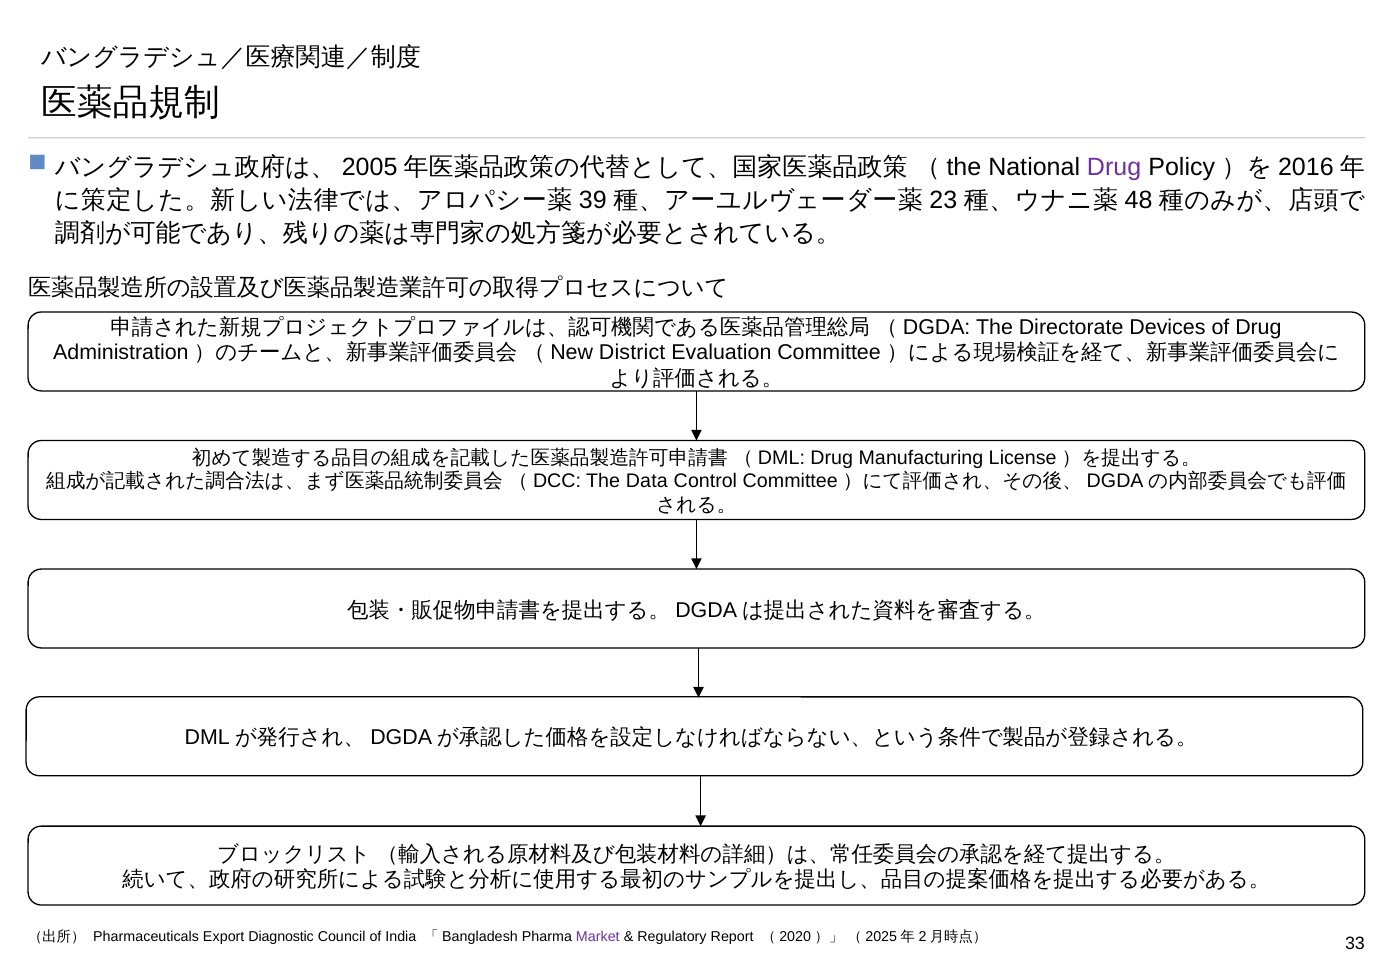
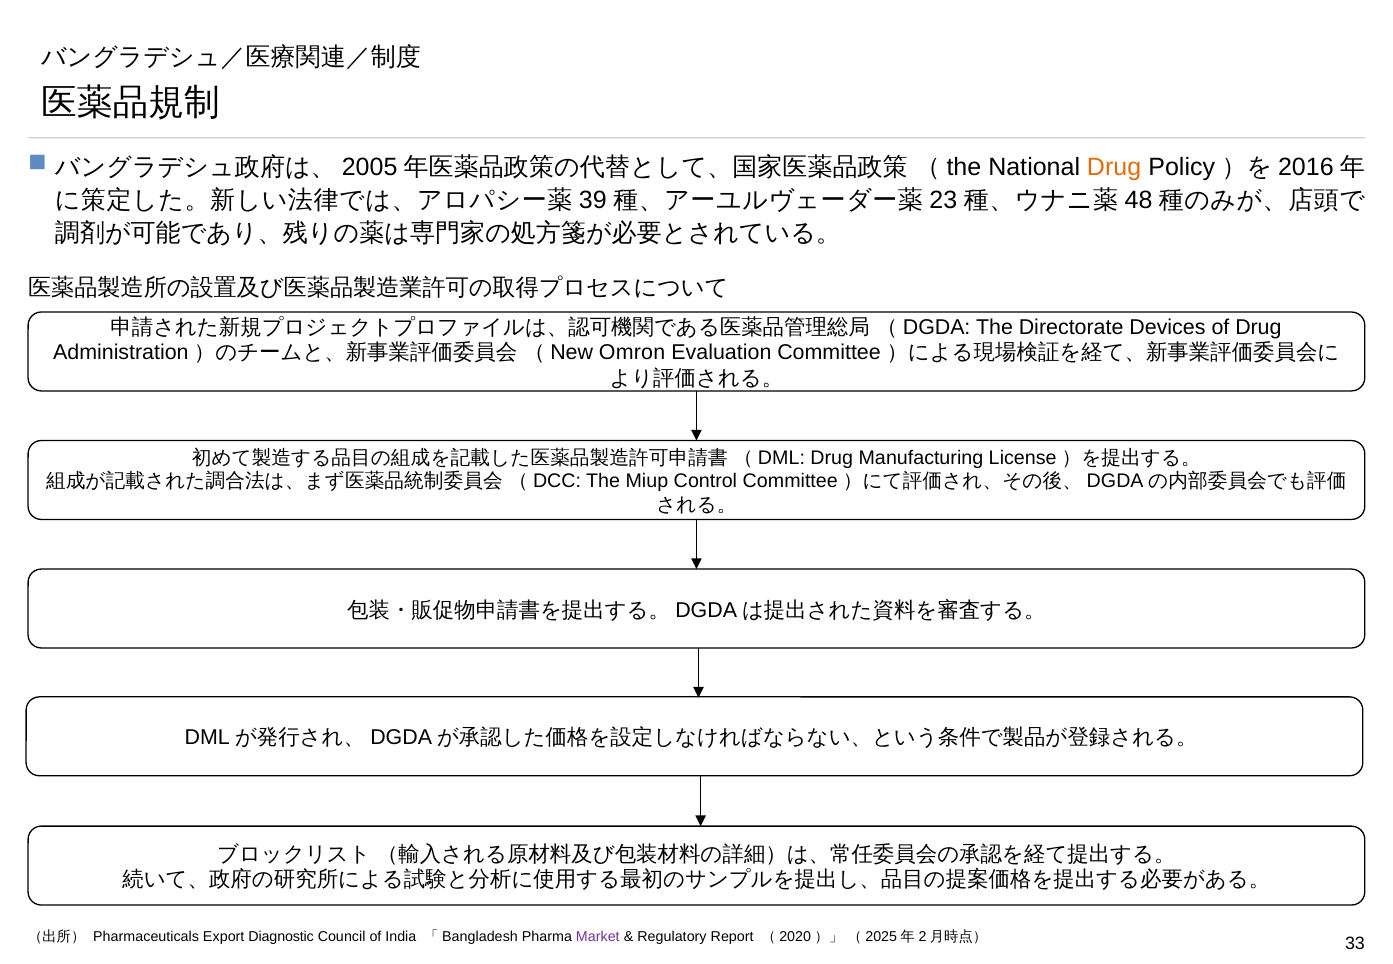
Drug colour: purple -> orange (1114, 168)
District: District -> Omron (632, 353)
Data: Data -> Miup (647, 482)
